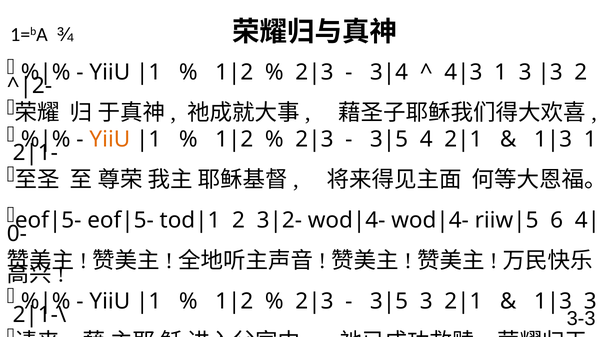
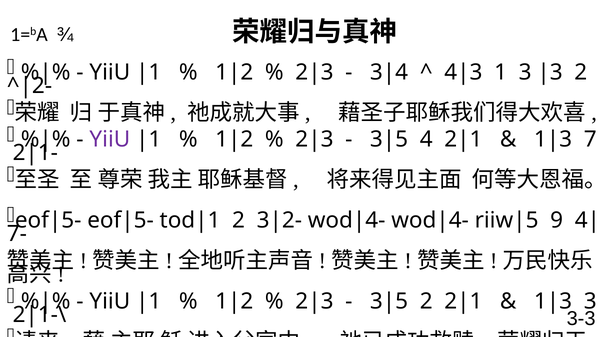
YiiU colour: orange -> purple (110, 140)
1: 1 -> 7 (590, 140)
6: 6 -> 9 (557, 221)
0-: 0- -> 7- (17, 234)
3: 3 -> 2 (426, 302)
